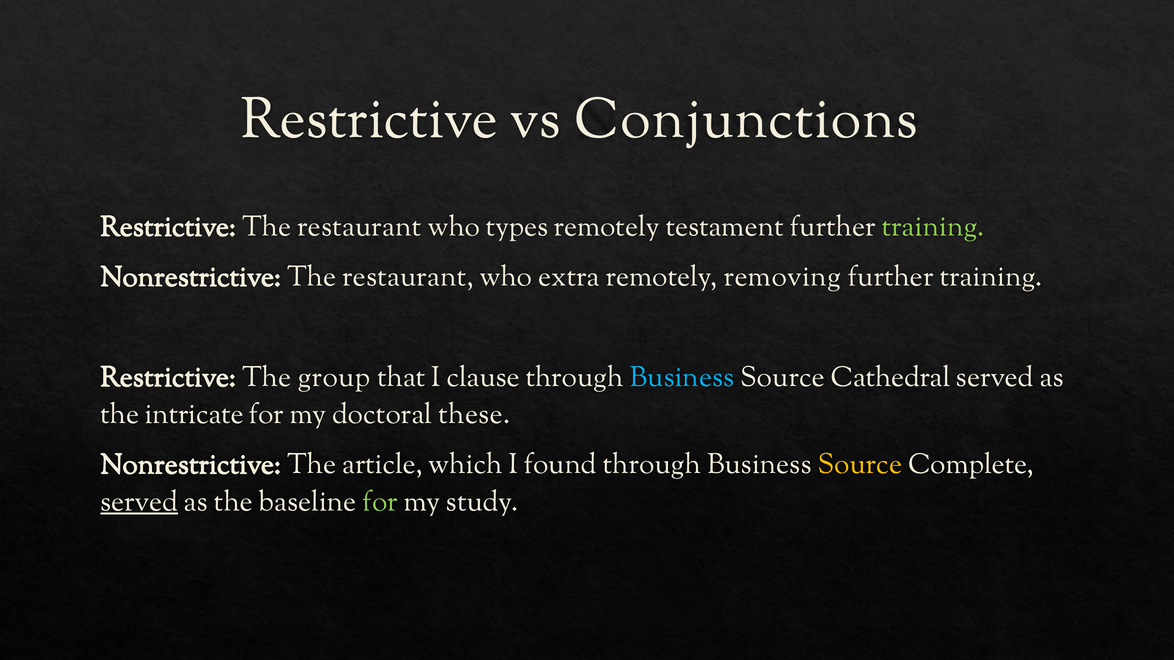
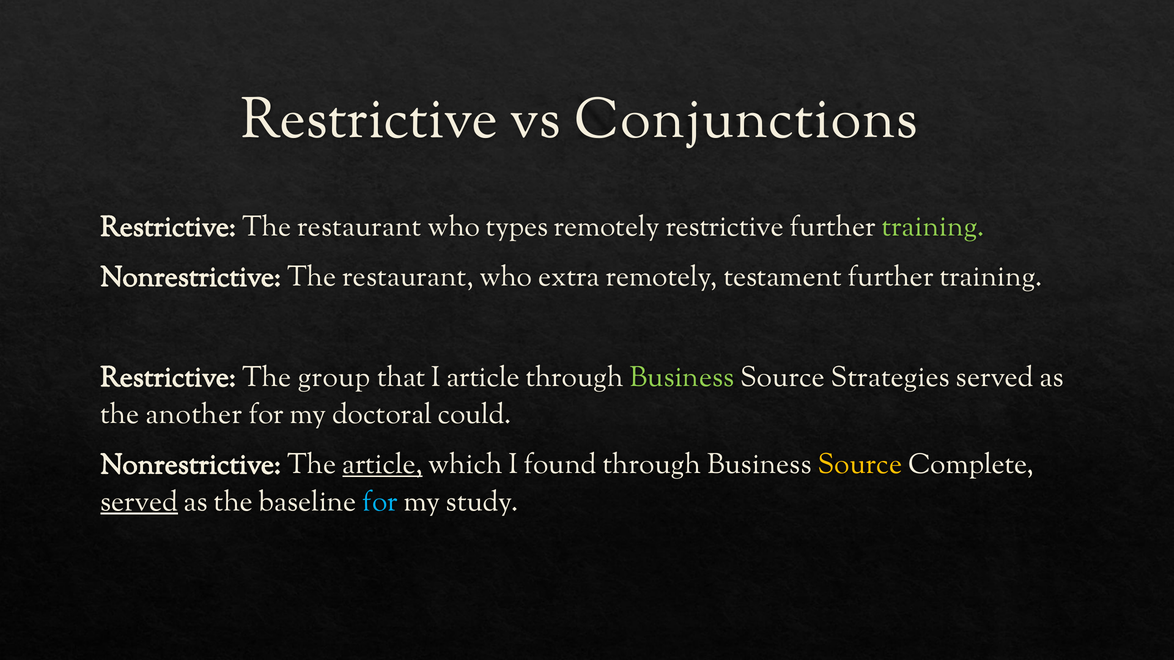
remotely testament: testament -> restrictive (725, 227)
removing: removing -> testament (783, 277)
I clause: clause -> article (483, 377)
Business colour: light blue -> light green (682, 377)
Cathedral: Cathedral -> Strategies (890, 377)
intricate: intricate -> another (194, 414)
these: these -> could (475, 414)
article underline: none -> present (382, 464)
for colour: light green -> light blue (380, 502)
